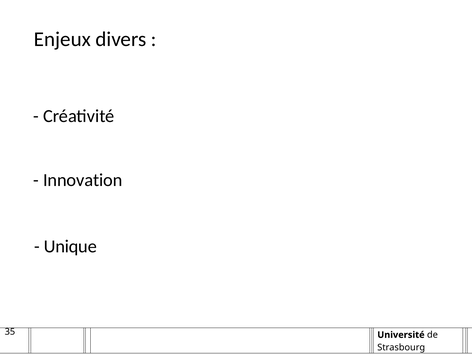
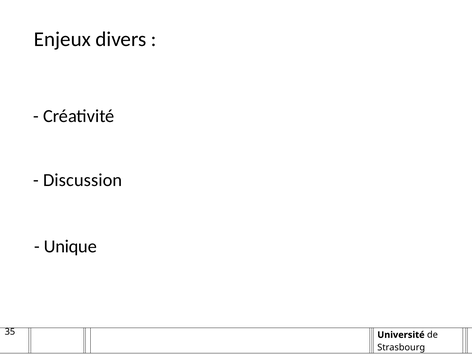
Innovation: Innovation -> Discussion (83, 180)
